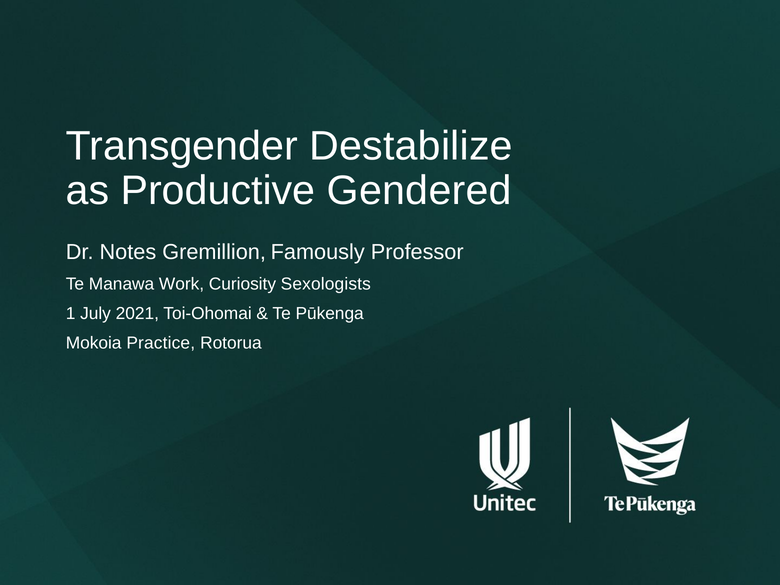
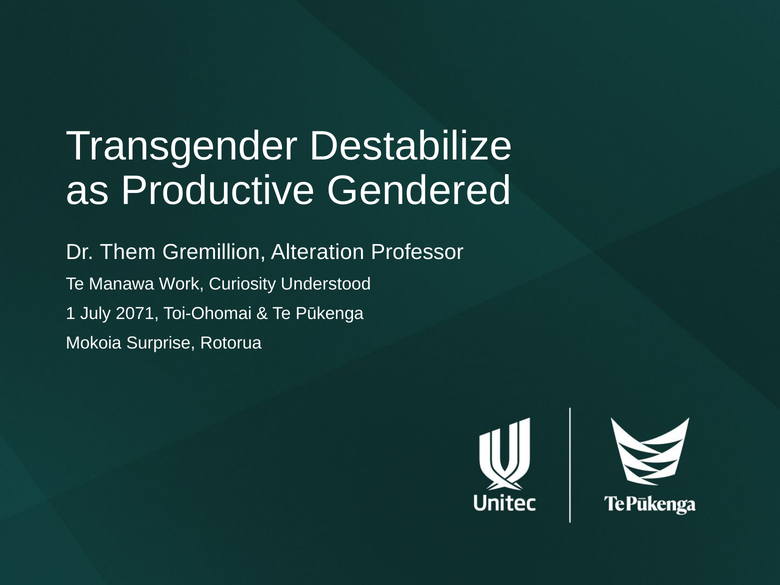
Notes: Notes -> Them (128, 252)
Famously: Famously -> Alteration (318, 252)
Sexologists: Sexologists -> Understood (326, 284)
2021: 2021 -> 2071 (137, 314)
Practice: Practice -> Surprise (161, 343)
